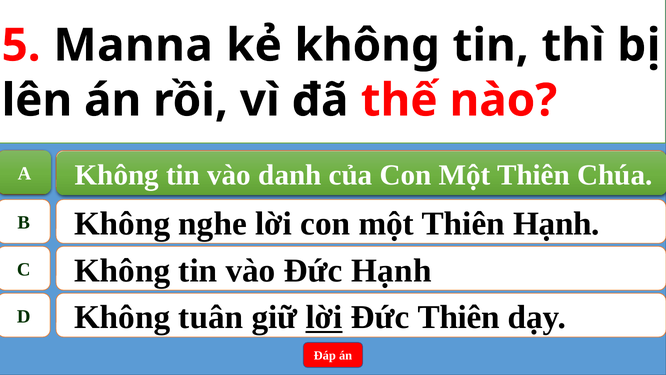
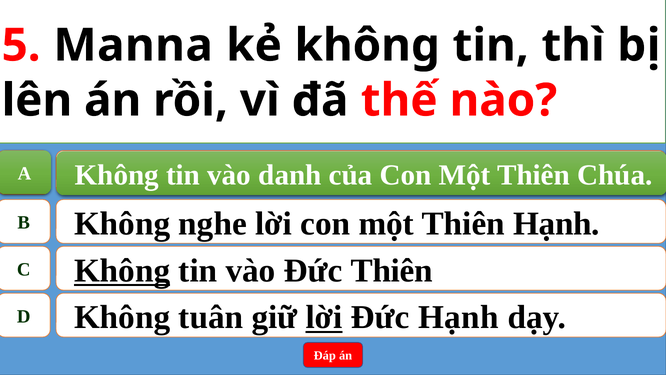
Không underline: none -> present (122, 270)
Đức Hạnh: Hạnh -> Thiên (392, 270)
Đức Thiên: Thiên -> Hạnh (458, 317)
